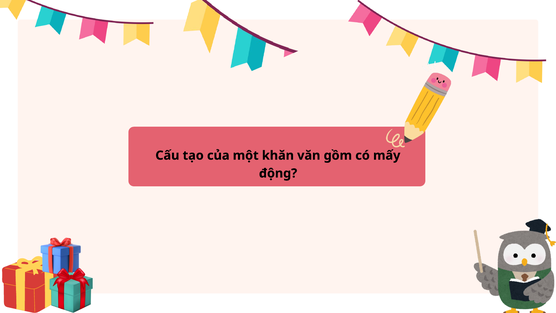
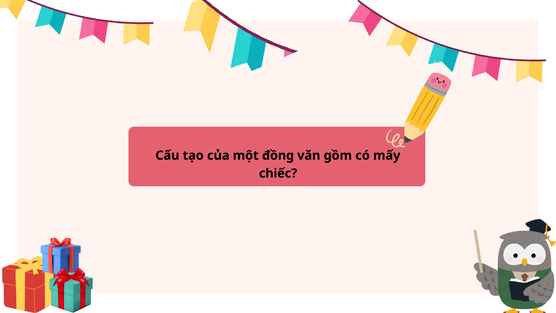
khăn: khăn -> đồng (278, 155)
động: động -> chiếc (278, 173)
